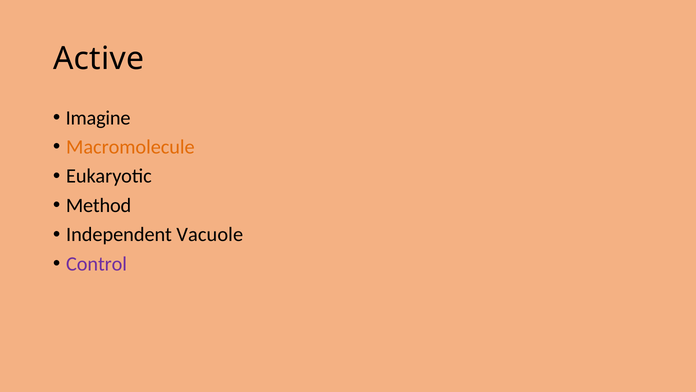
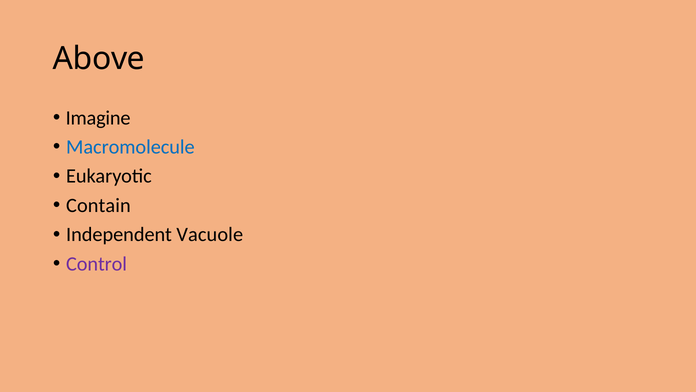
Active: Active -> Above (99, 58)
Macromolecule colour: orange -> blue (130, 147)
Method: Method -> Contain (98, 205)
